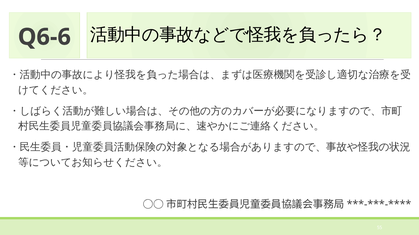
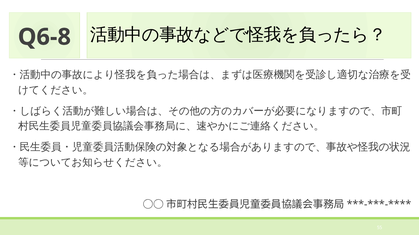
Q6-6: Q6-6 -> Q6-8 (44, 37)
